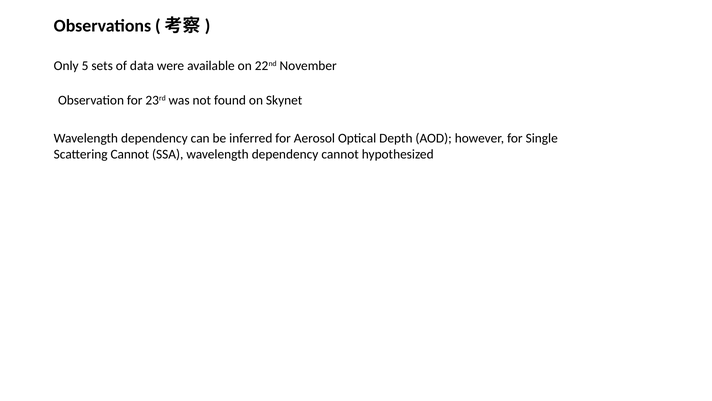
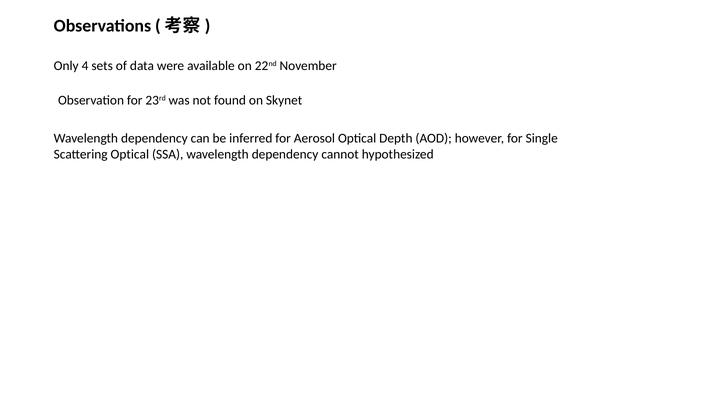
5: 5 -> 4 (85, 66)
Scattering Cannot: Cannot -> Optical (130, 154)
